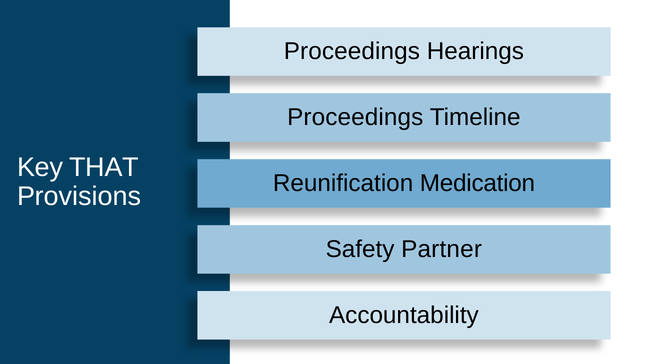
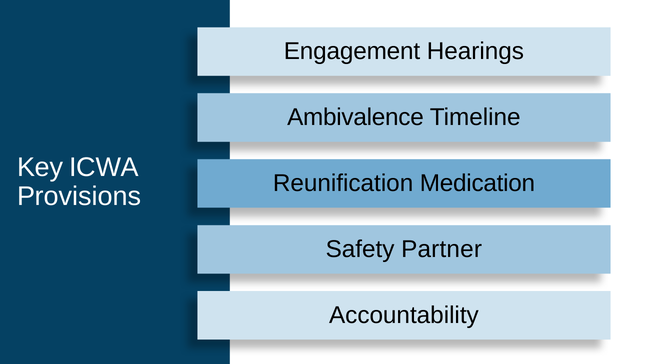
Proceedings: Proceedings -> Engagement (352, 51)
Proceedings: Proceedings -> Ambivalence (355, 117)
THAT: THAT -> ICWA (104, 167)
